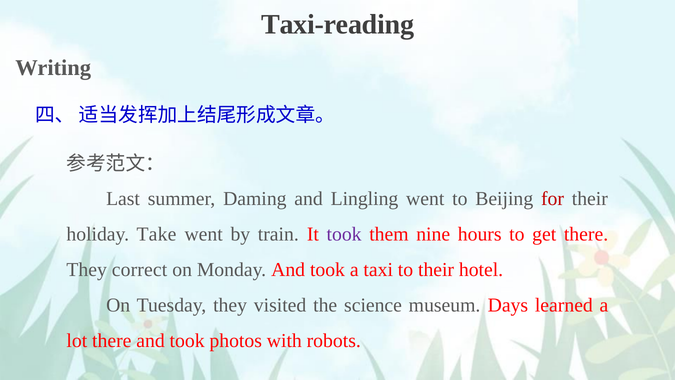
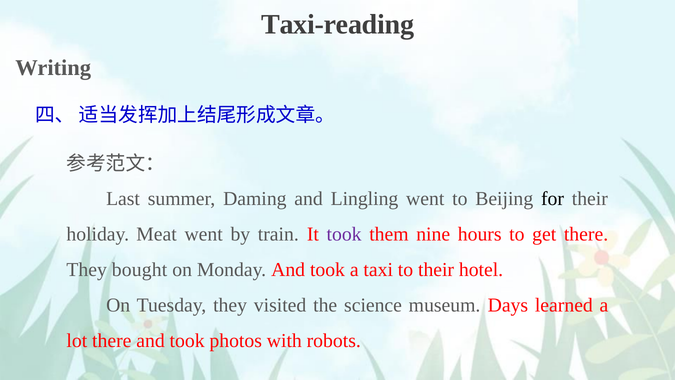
for colour: red -> black (553, 199)
Take: Take -> Meat (157, 234)
correct: correct -> bought (140, 270)
